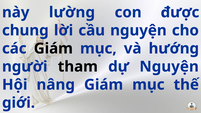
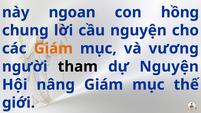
lường: lường -> ngoan (72, 12)
được: được -> hồng (180, 12)
Giám colour: black -> orange (53, 49)
hướng: hướng -> vương (174, 49)
